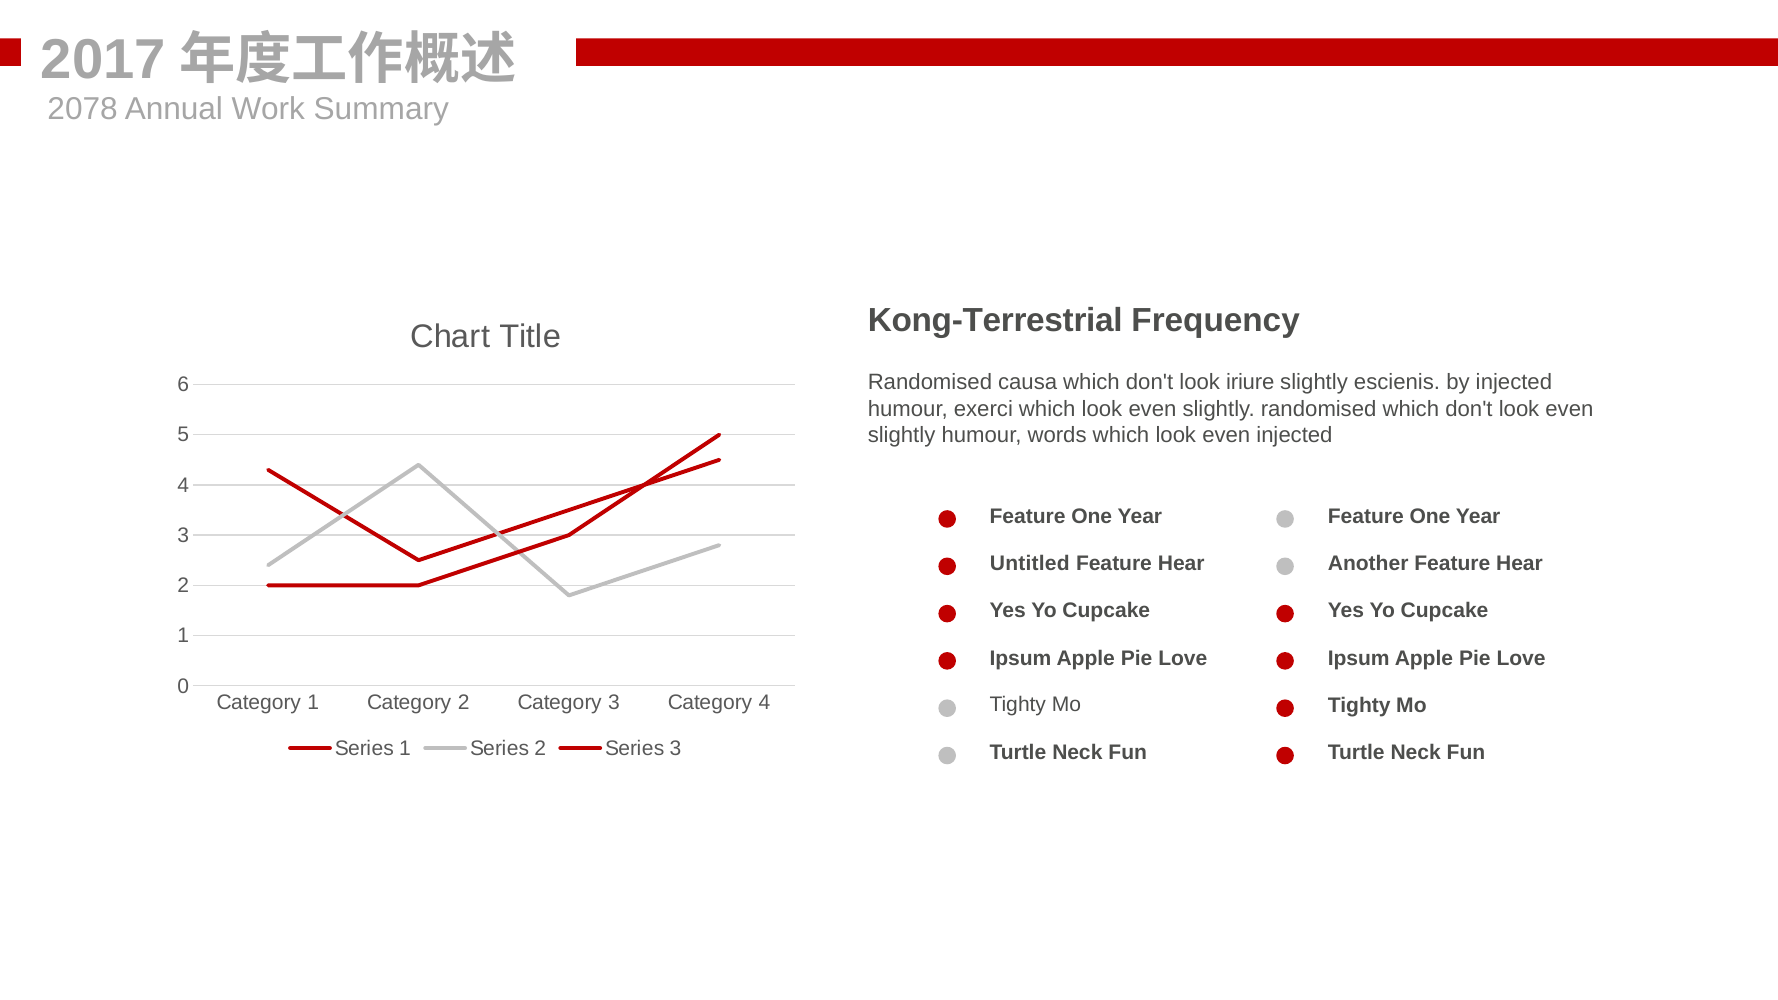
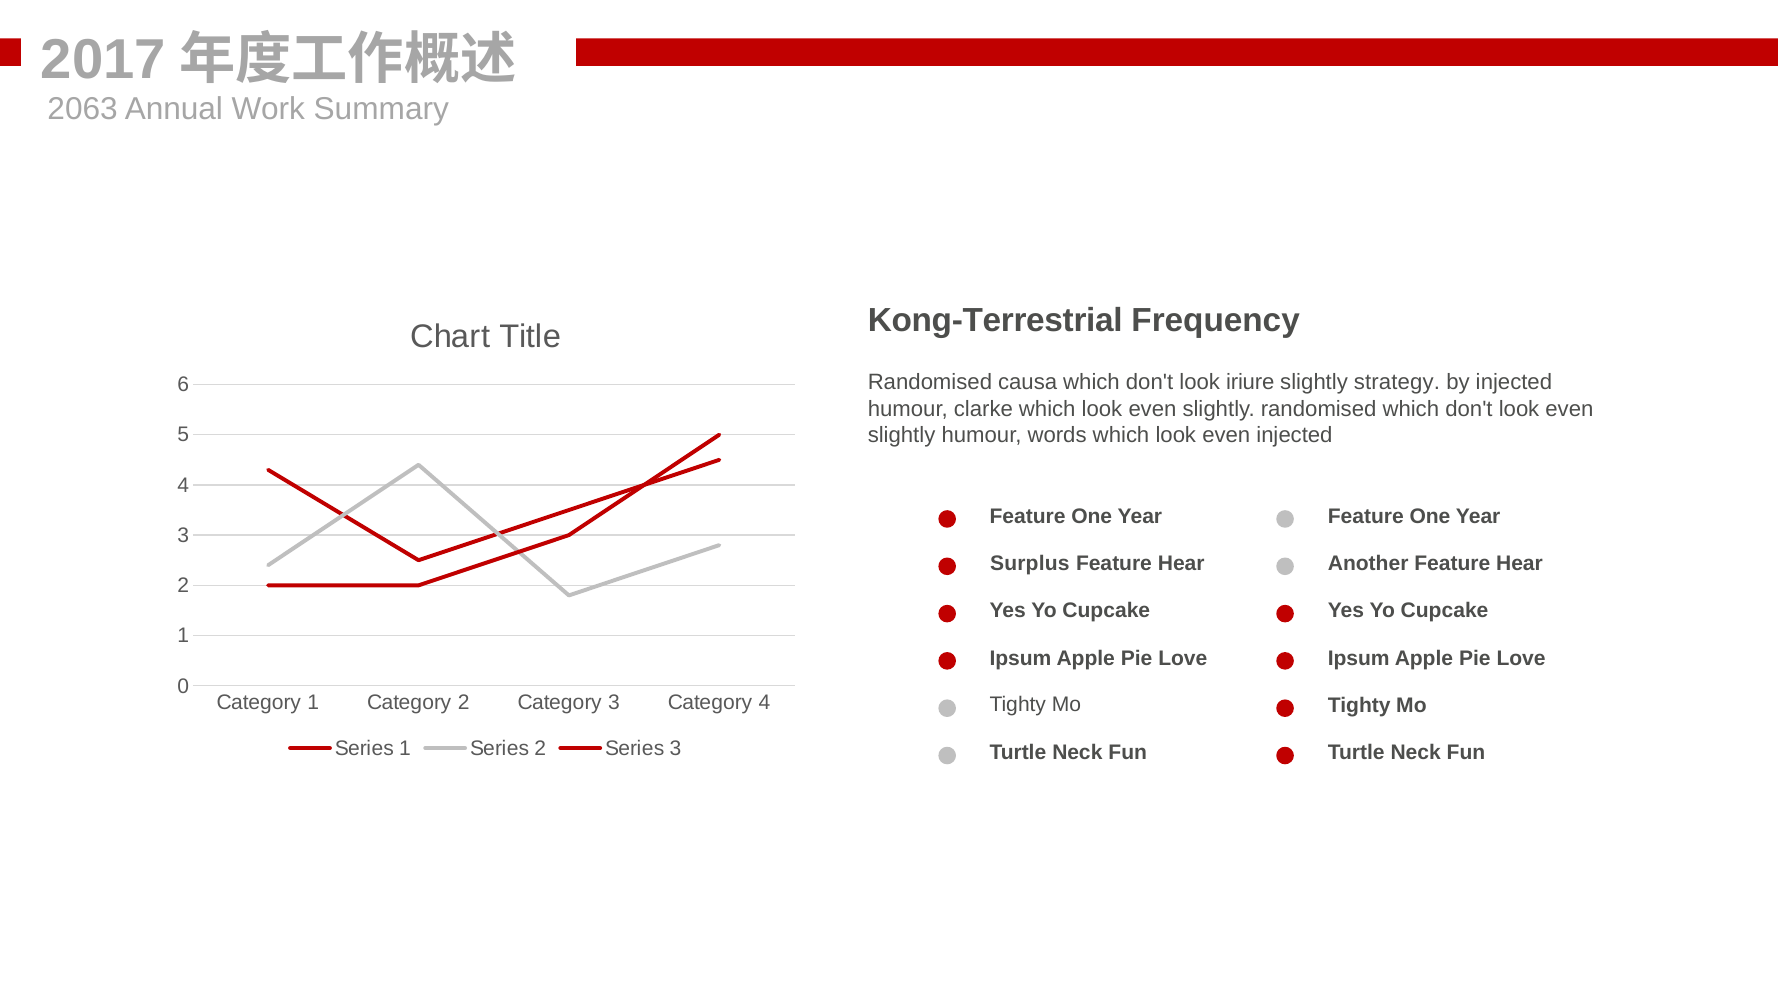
2078: 2078 -> 2063 (83, 109)
escienis: escienis -> strategy (1397, 382)
exerci: exerci -> clarke (983, 409)
Untitled: Untitled -> Surplus (1030, 564)
